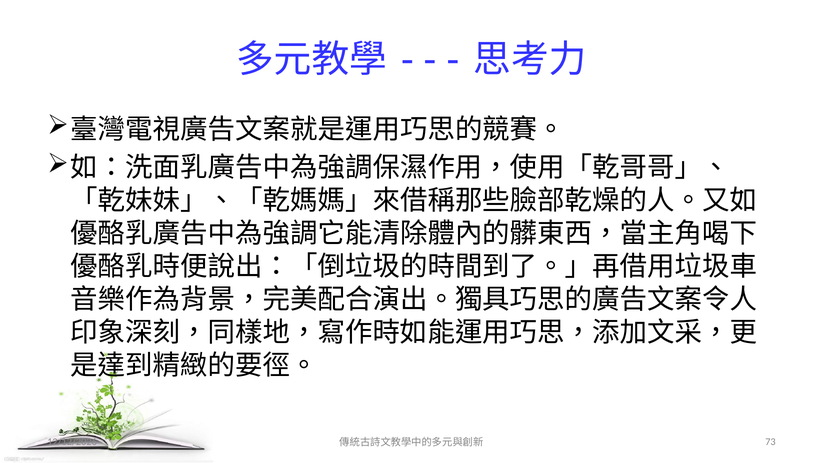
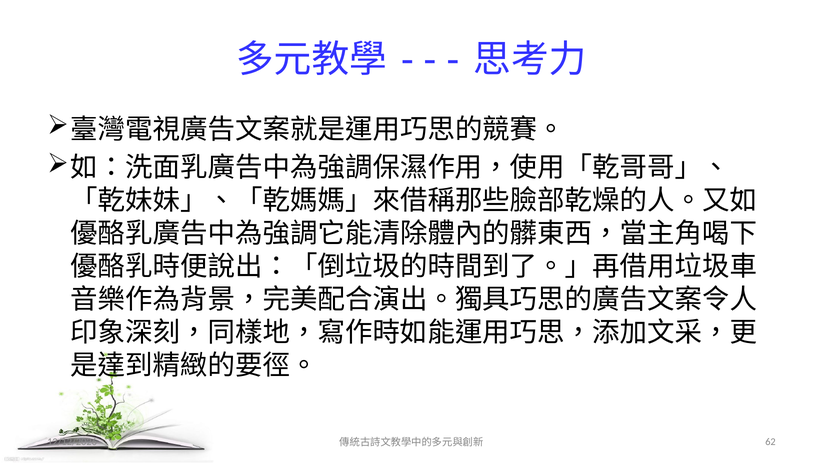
73: 73 -> 62 (770, 442)
